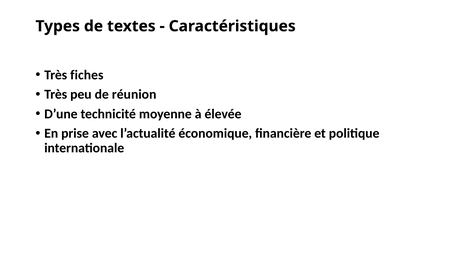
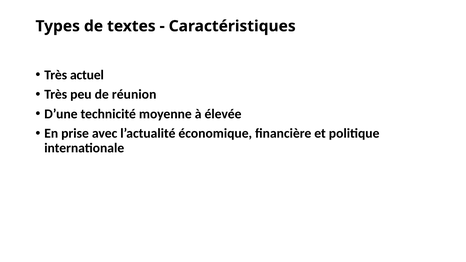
fiches: fiches -> actuel (87, 75)
